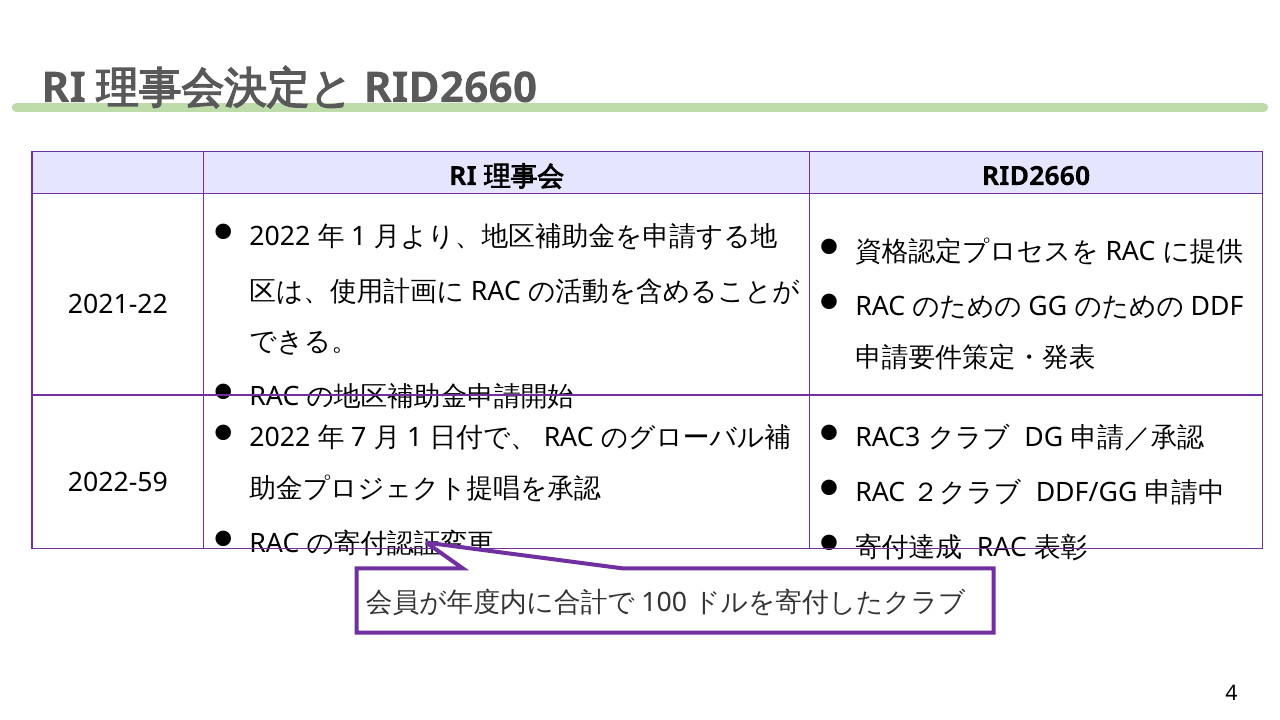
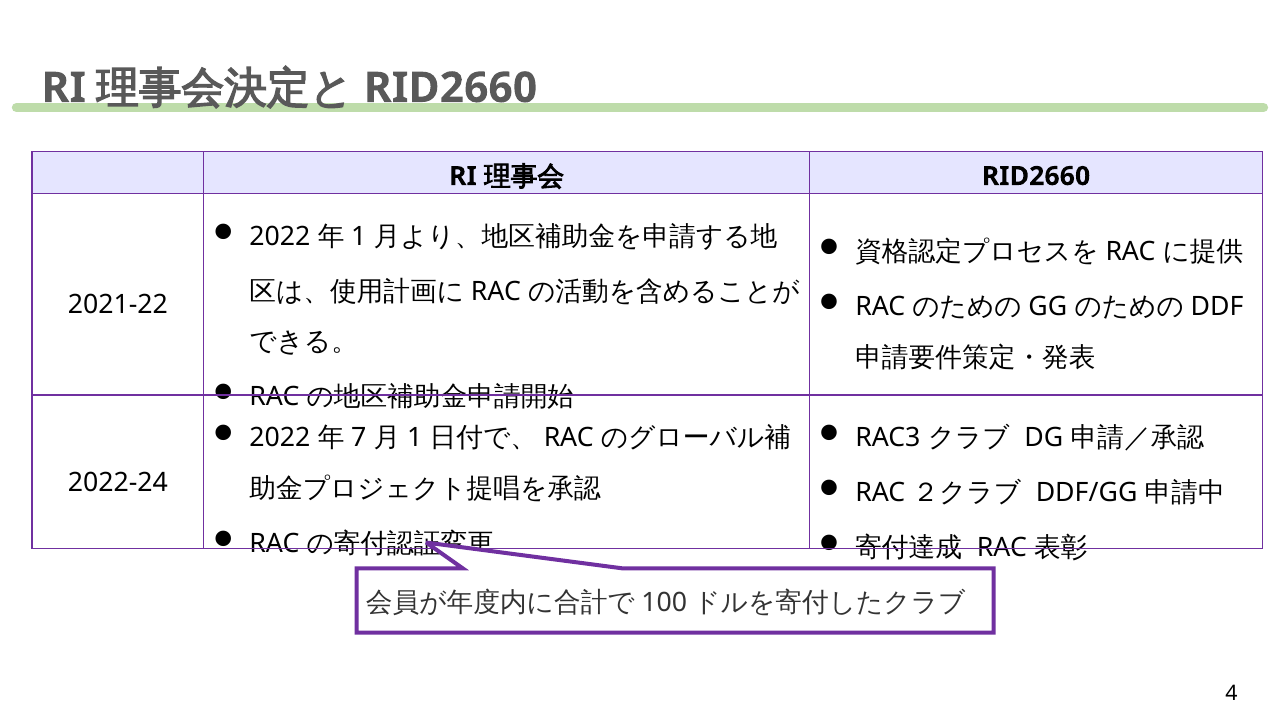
2022-59: 2022-59 -> 2022-24 (118, 483)
